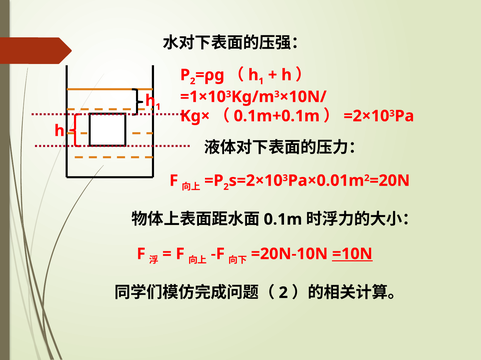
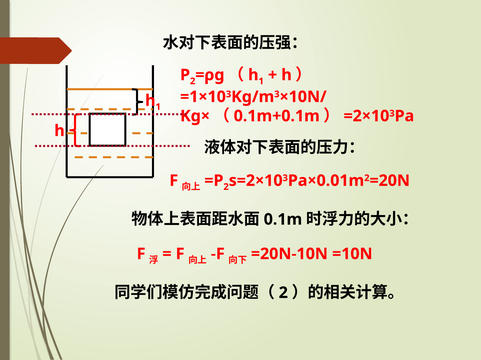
=10N underline: present -> none (352, 254)
